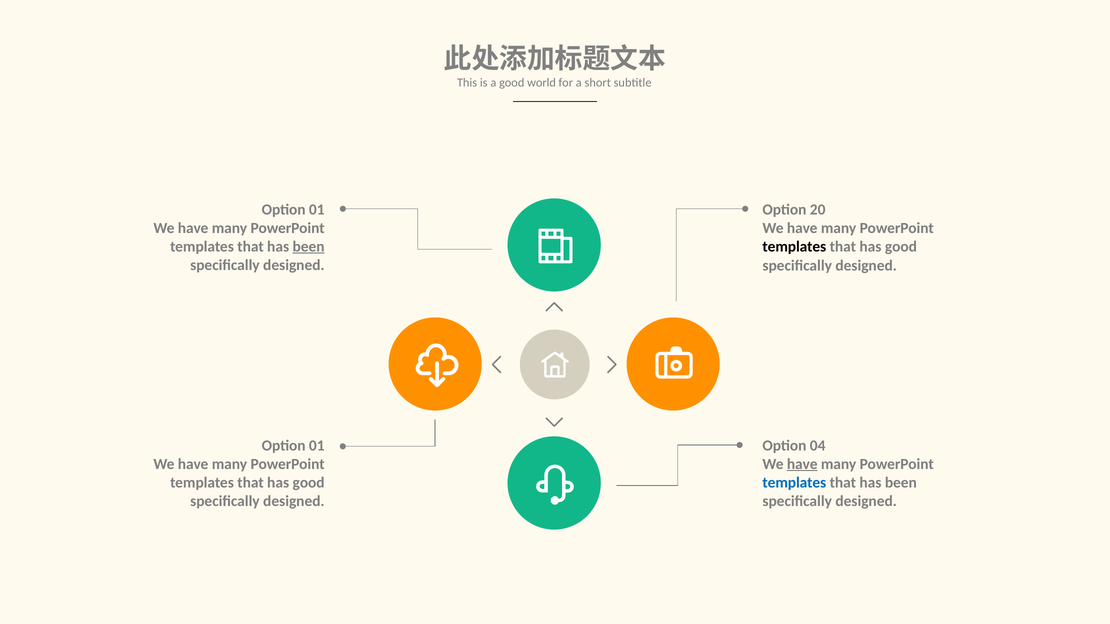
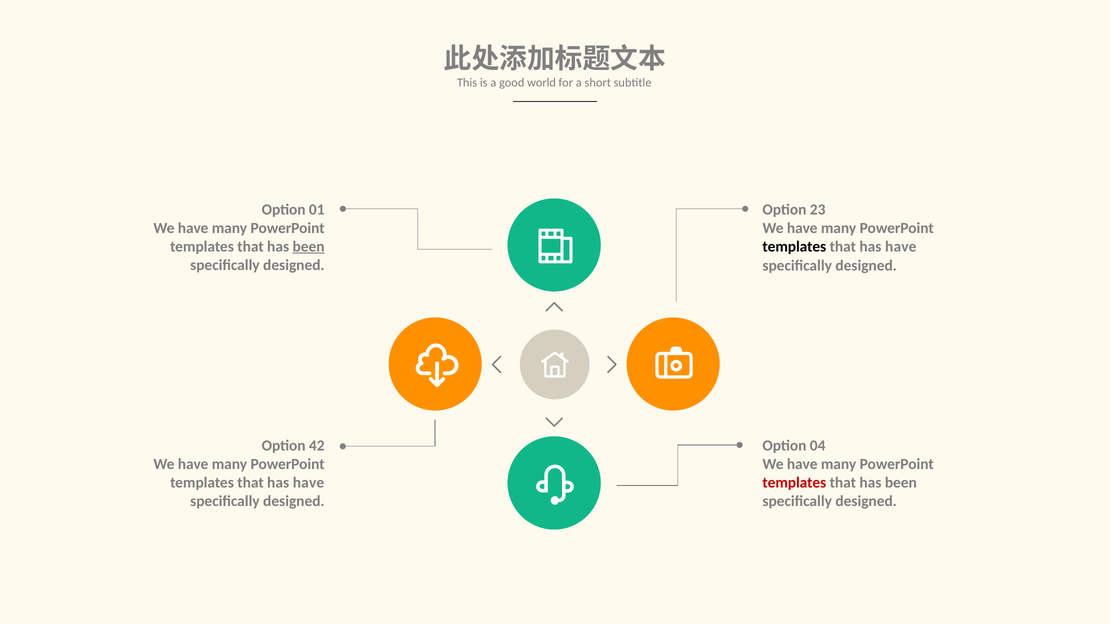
20: 20 -> 23 (818, 210)
good: good -> have (901, 247)
01: 01 -> 42 (317, 446)
have underline: present -> none (802, 464)
good: good -> have (309, 483)
templates colour: blue -> red (794, 483)
